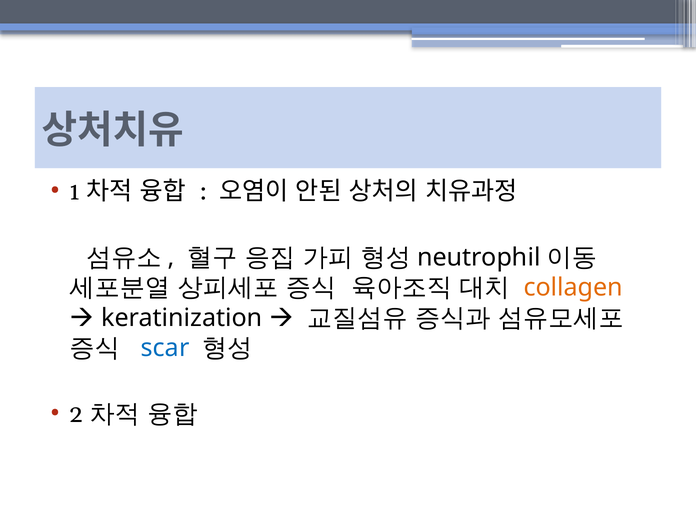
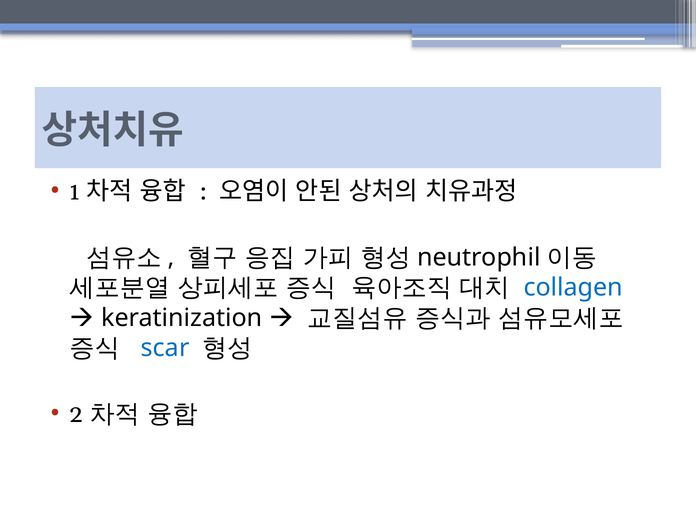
collagen colour: orange -> blue (573, 288)
